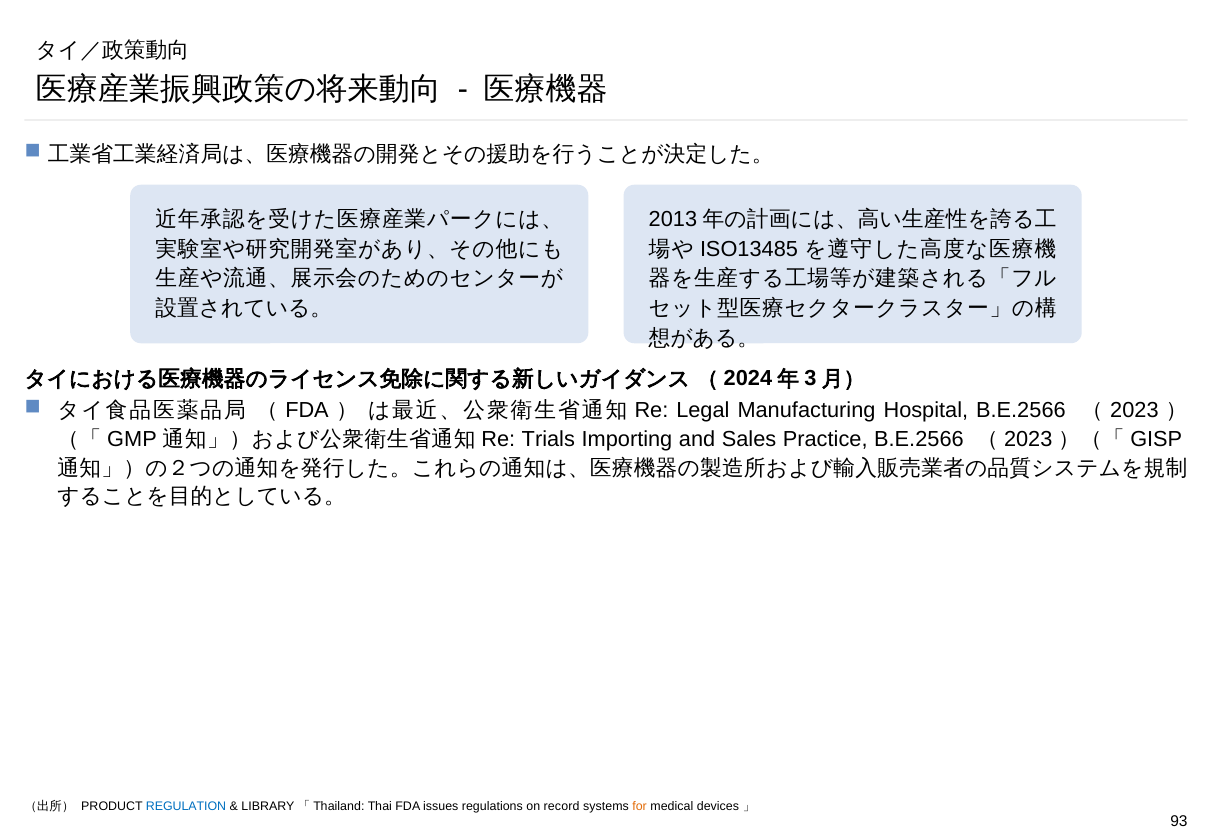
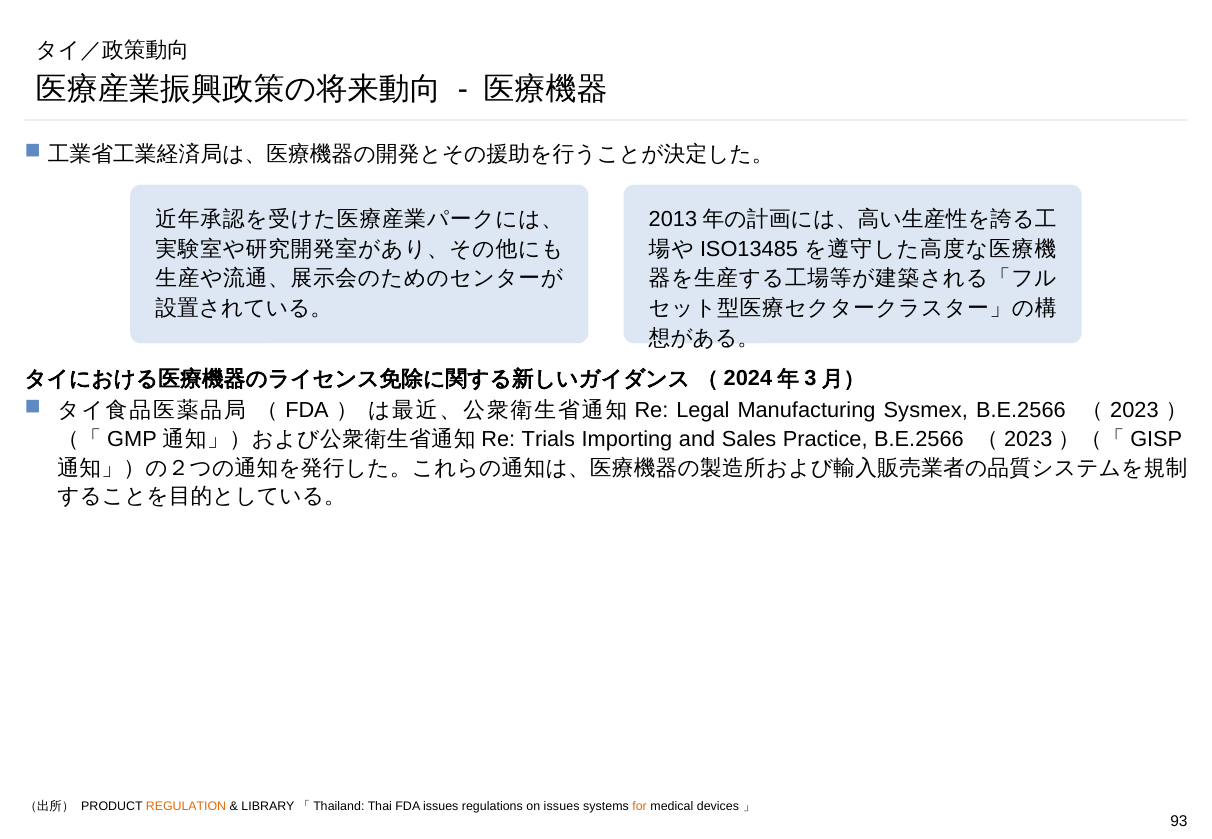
Hospital: Hospital -> Sysmex (926, 411)
REGULATION colour: blue -> orange (186, 807)
on record: record -> issues (562, 807)
